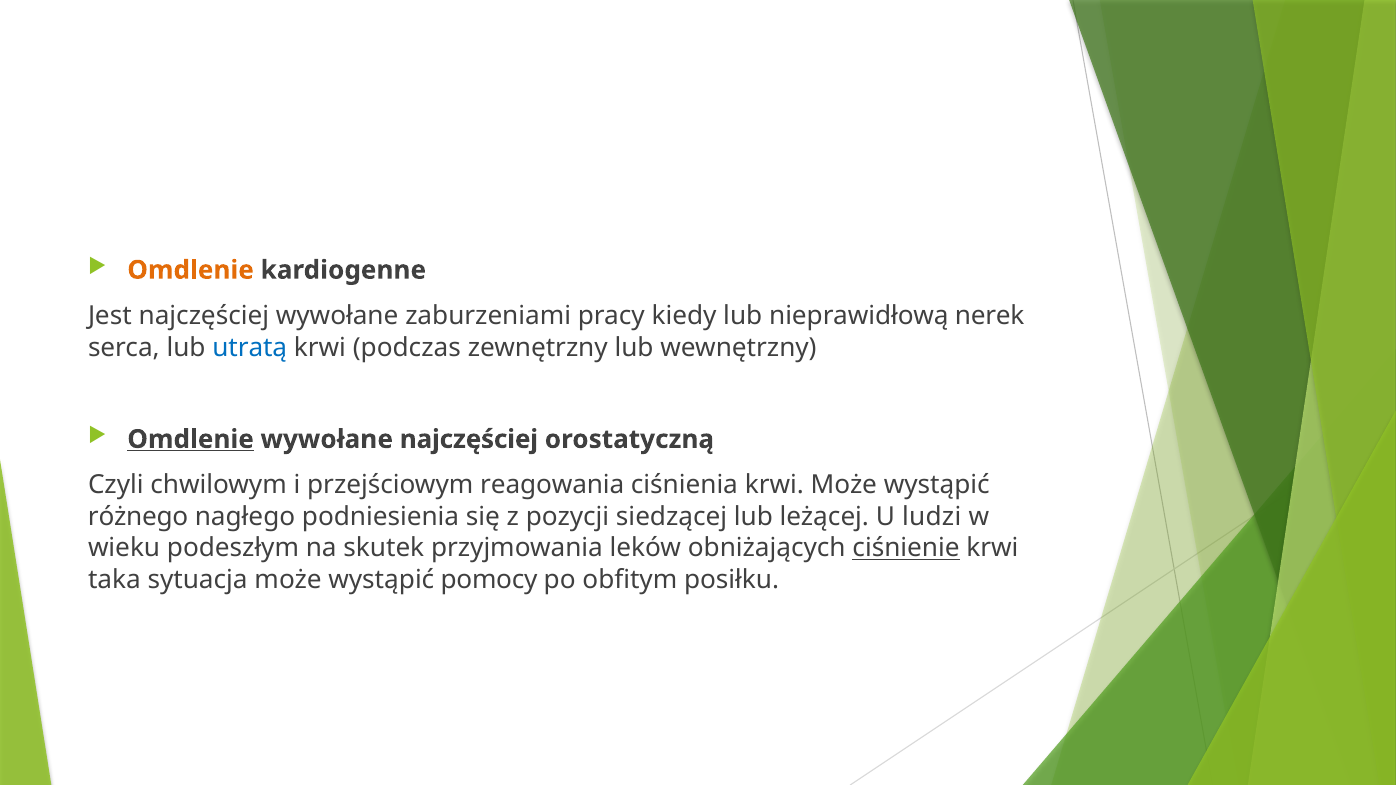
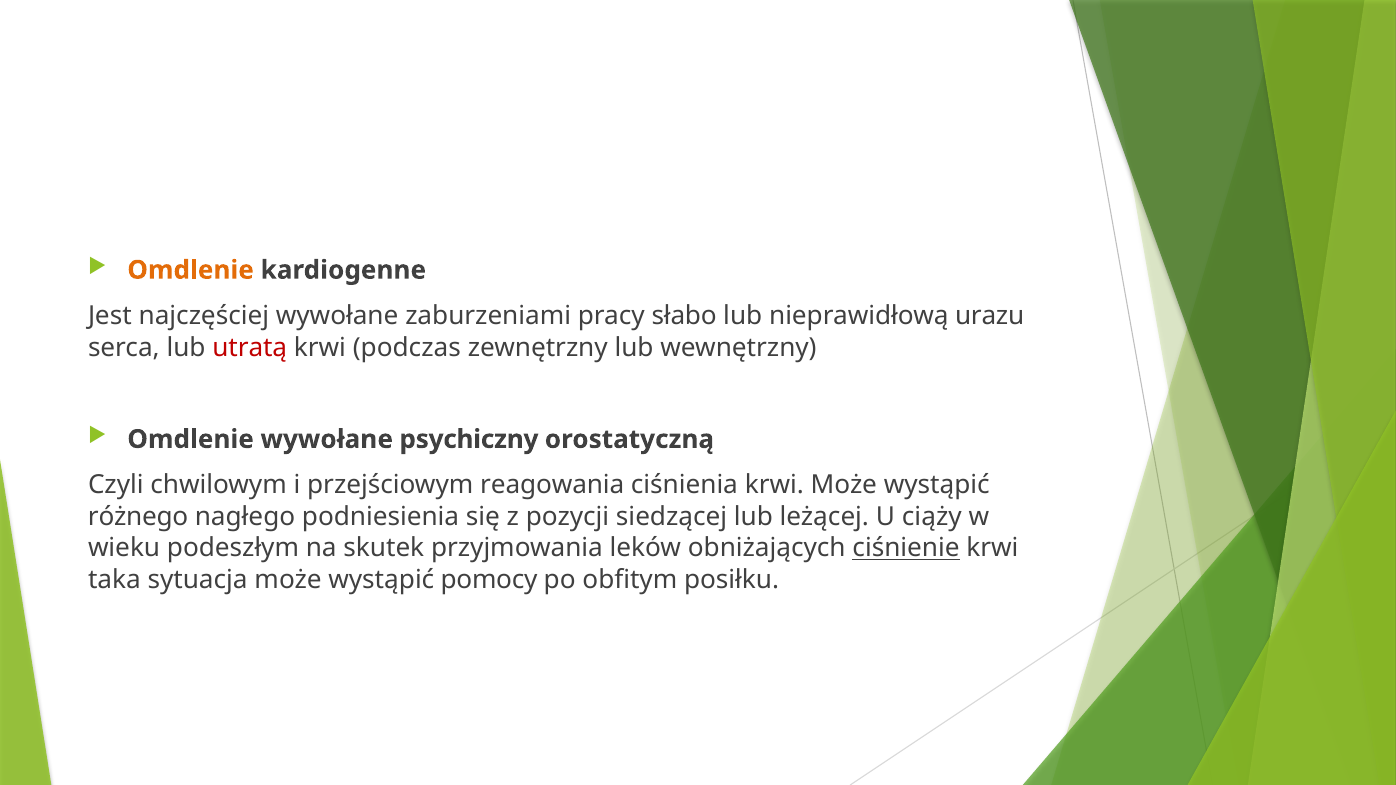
kiedy: kiedy -> słabo (684, 316)
nerek: nerek -> urazu (990, 316)
utratą colour: blue -> red (250, 348)
Omdlenie underline: present -> none (191, 439)
wywołane najczęściej: najczęściej -> psychiczny (469, 439)
ludzi: ludzi -> ciąży (932, 517)
